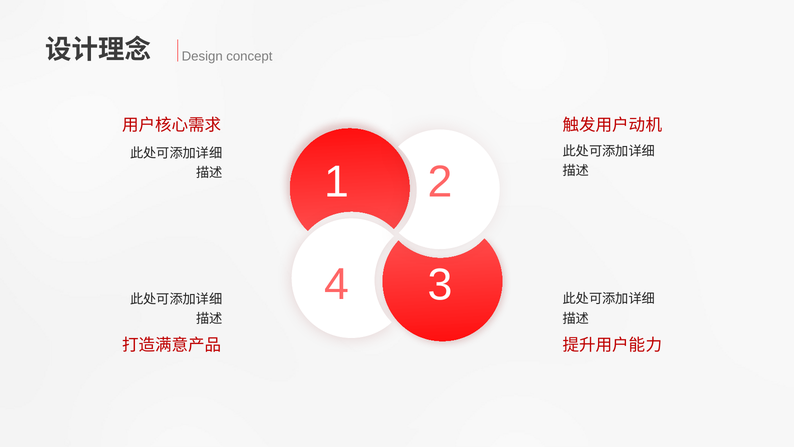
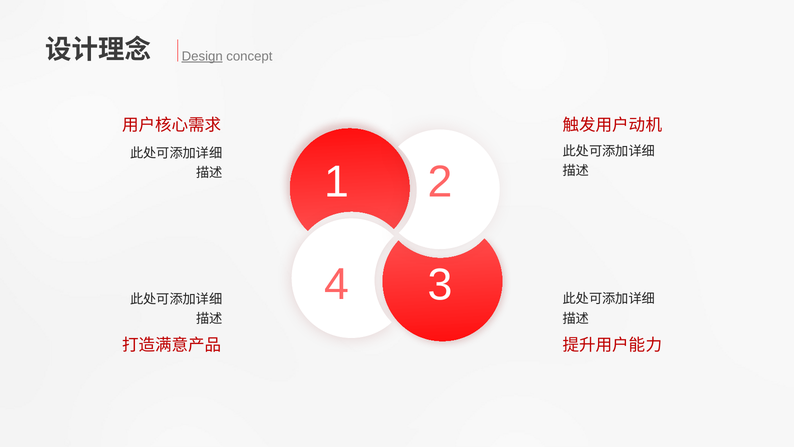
Design underline: none -> present (202, 56)
